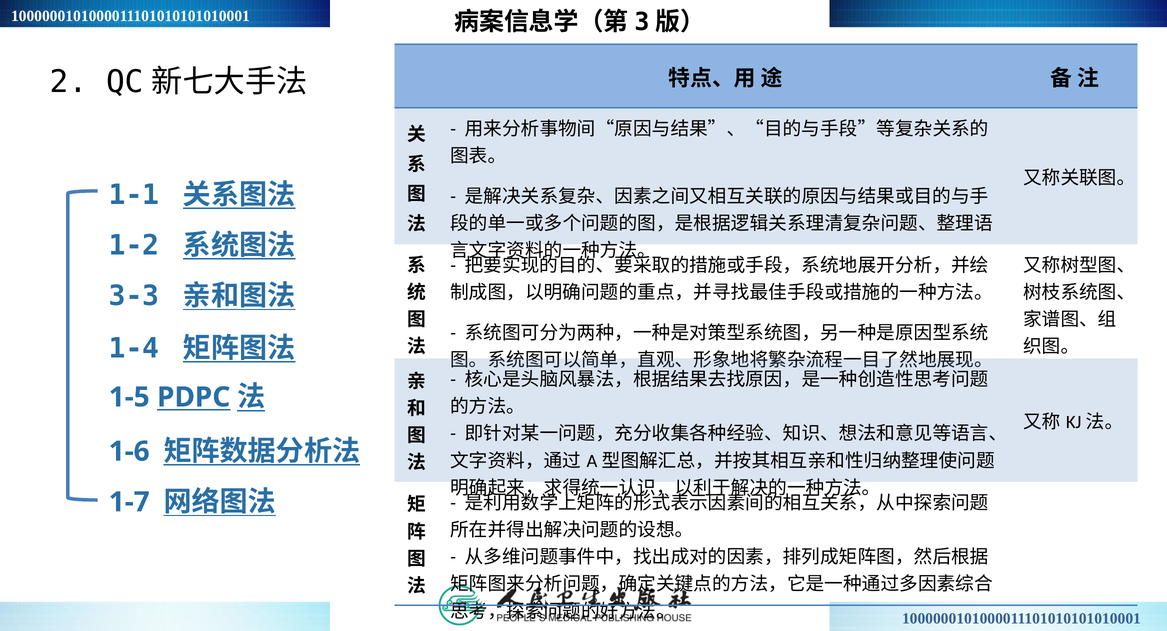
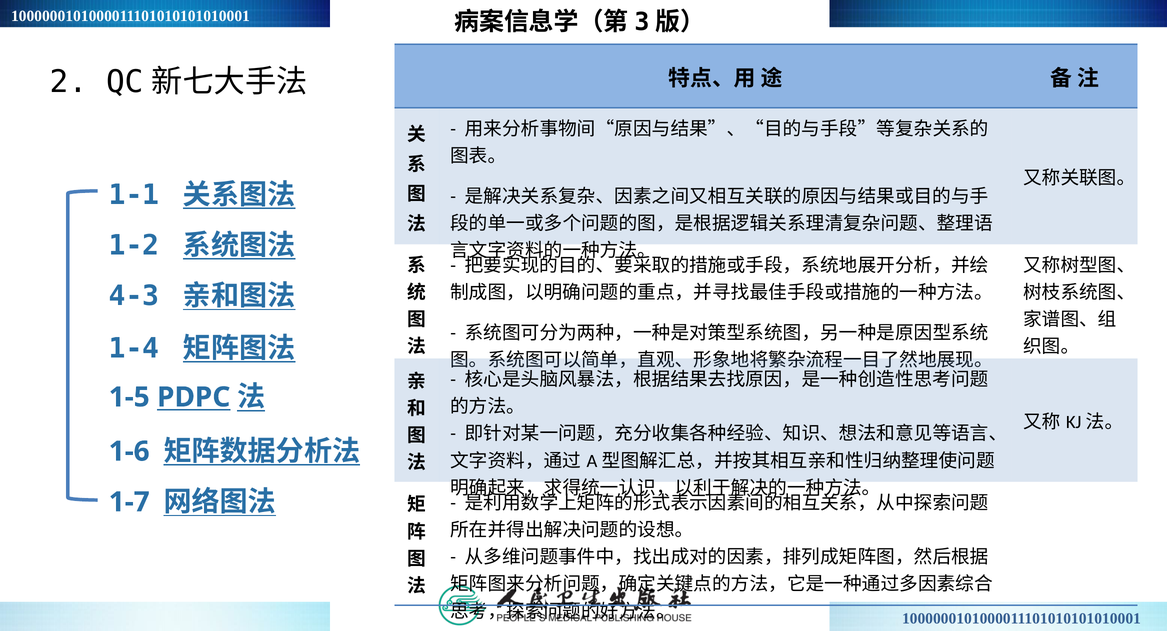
3-3: 3-3 -> 4-3 (134, 296)
